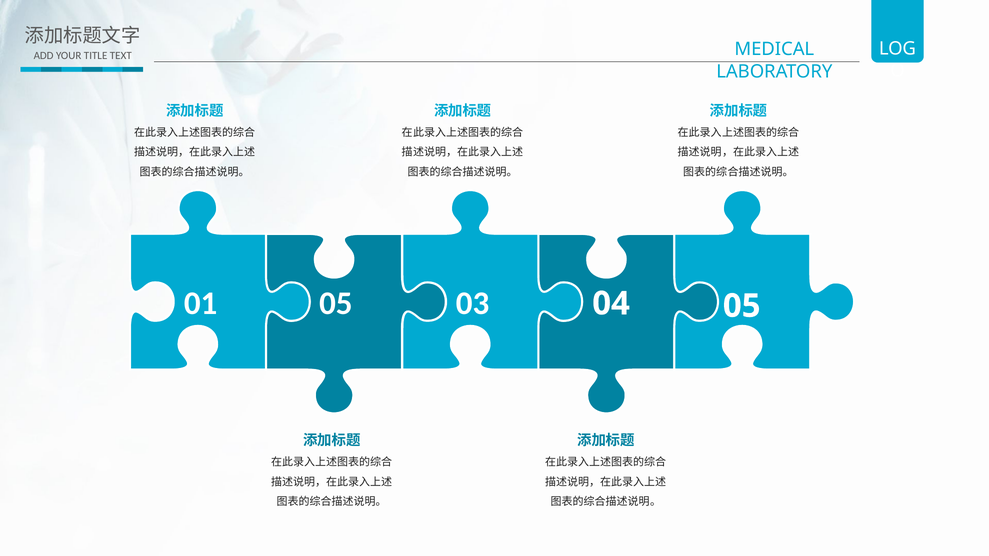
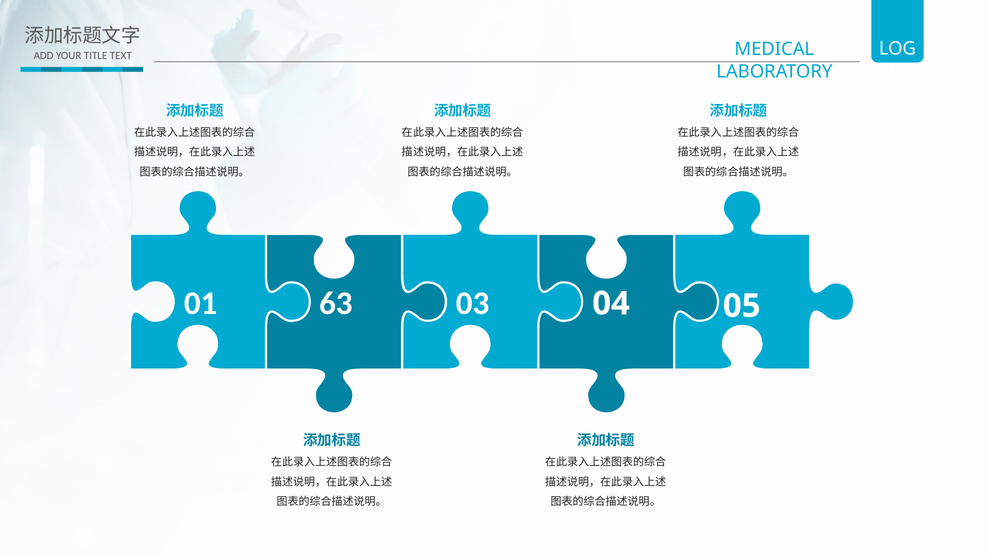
01 05: 05 -> 63 (336, 304)
